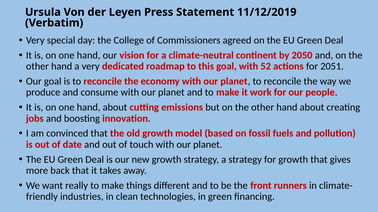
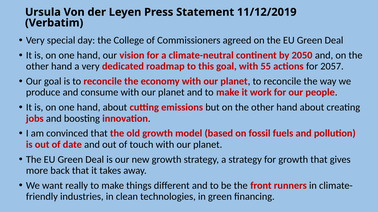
52: 52 -> 55 (266, 67)
2051: 2051 -> 2057 (332, 67)
